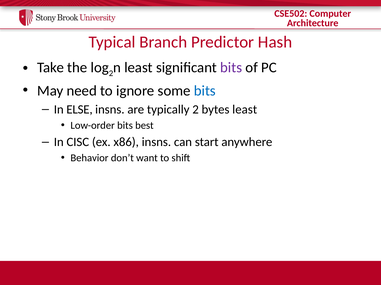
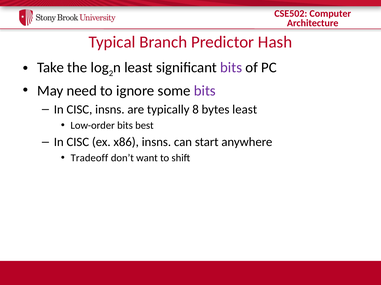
bits colour: blue -> purple (205, 91)
ELSE: ELSE -> CISC (79, 110)
typically 2: 2 -> 8 (196, 110)
Behavior: Behavior -> Tradeoff (89, 158)
